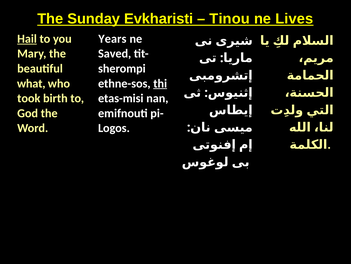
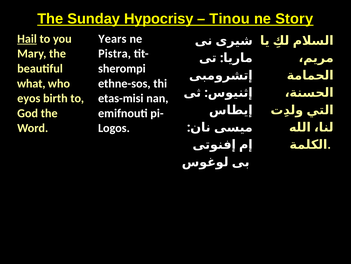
Evkharisti: Evkharisti -> Hypocrisy (159, 19)
Lives: Lives -> Story (294, 19)
Saved: Saved -> Pistra (115, 54)
thi underline: present -> none (160, 83)
took: took -> eyos (29, 98)
